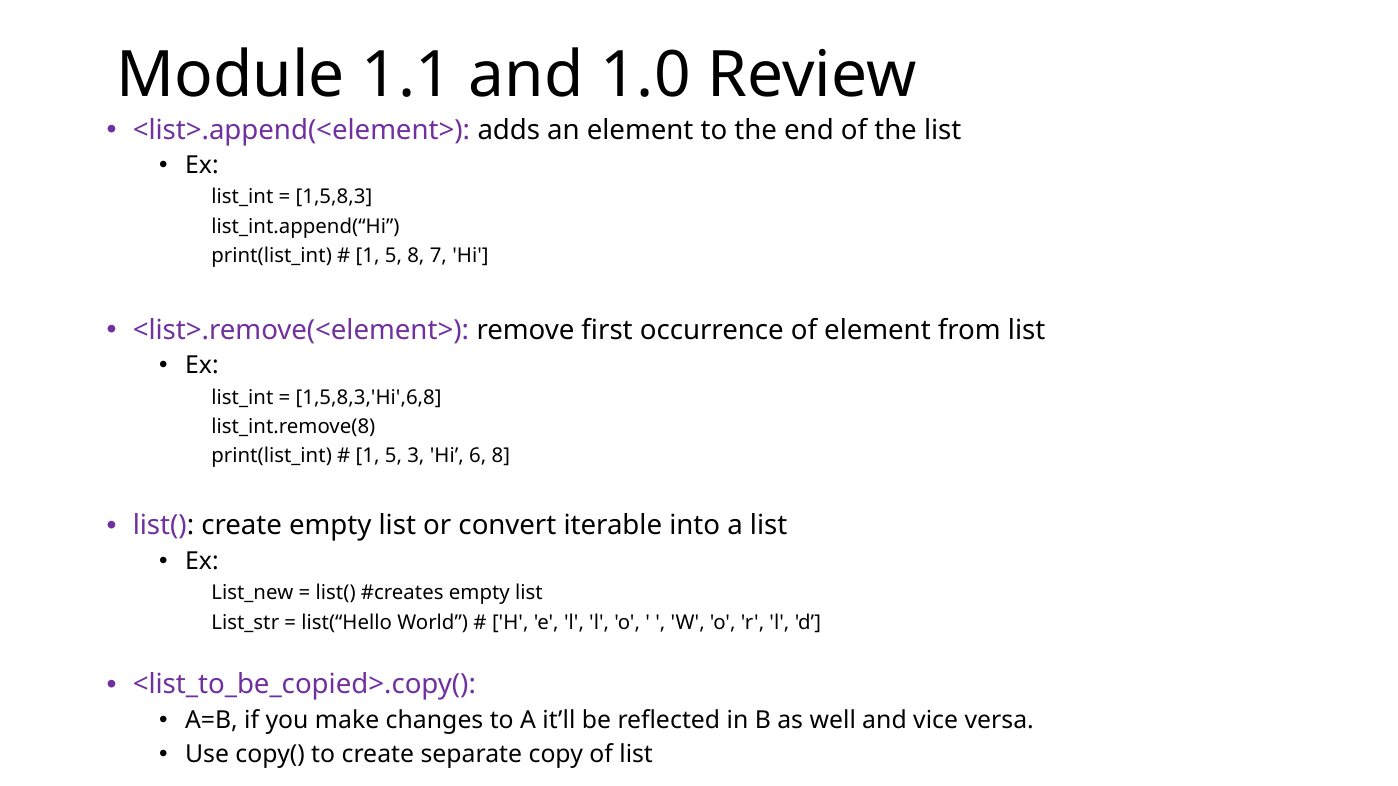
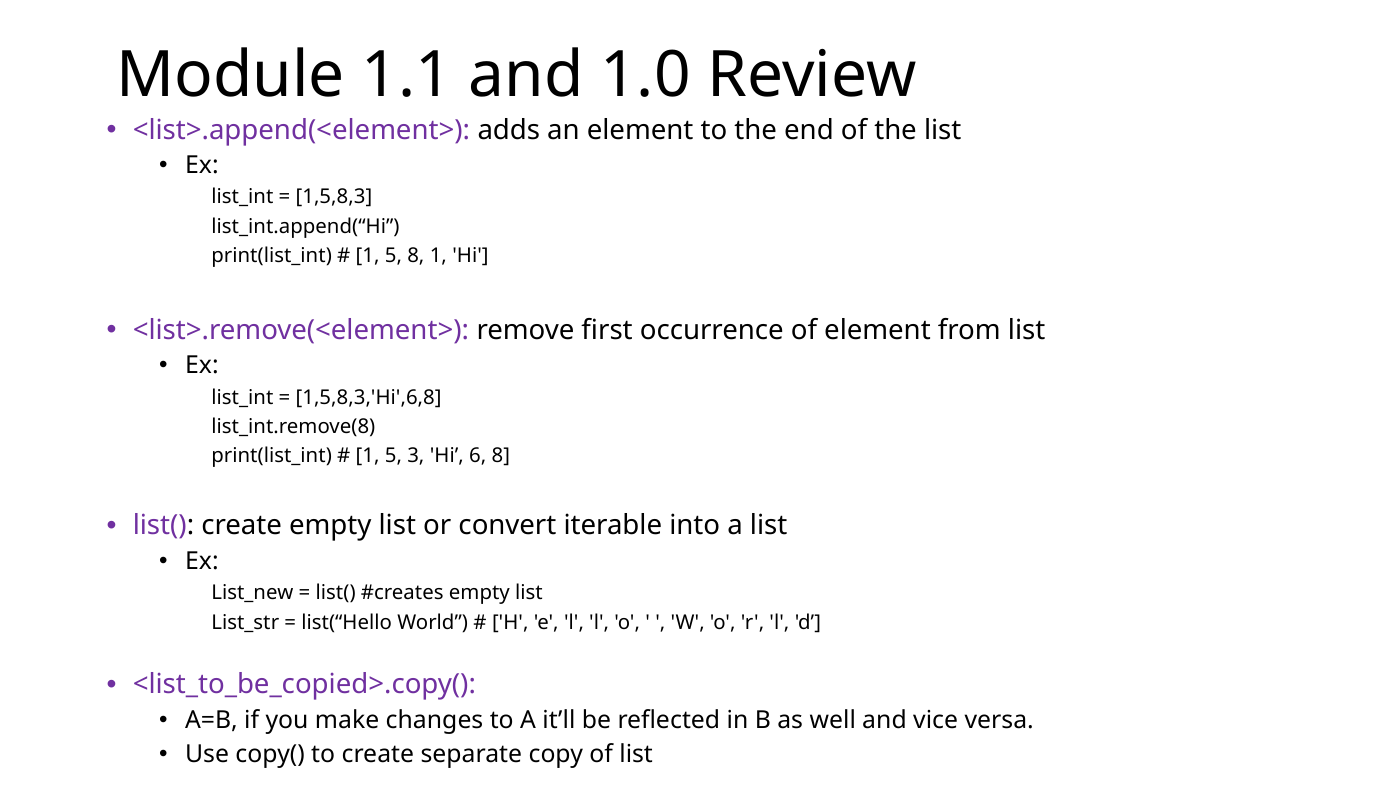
8 7: 7 -> 1 (438, 256)
